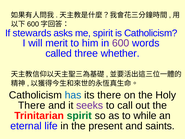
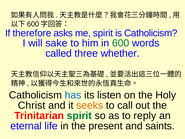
stewards: stewards -> therefore (32, 33)
merit: merit -> sake (56, 43)
600 colour: purple -> green (121, 43)
its there: there -> listen (109, 95)
There: There -> Christ (32, 105)
seeks colour: purple -> orange (90, 105)
while: while -> reply (145, 115)
